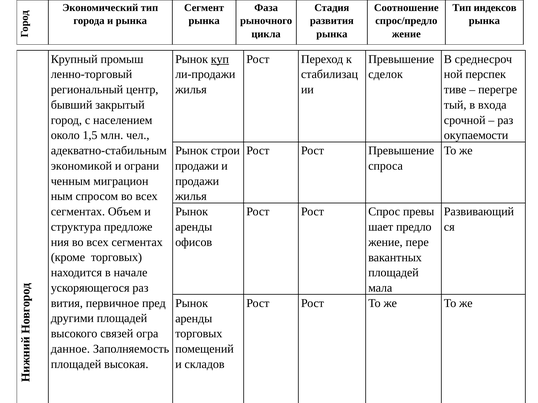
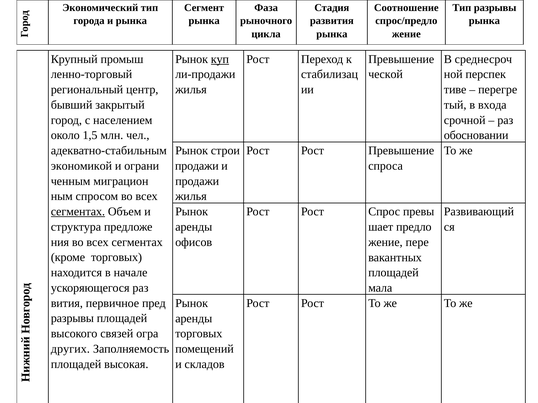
Тип индексов: индексов -> разрывы (495, 8)
сделок: сделок -> ческой (386, 74)
окупаемости: окупаемости -> обосновании (476, 136)
сегментах underline: none -> present (78, 212)
другими: другими -> разрывы (72, 319)
данное: данное -> других (70, 349)
